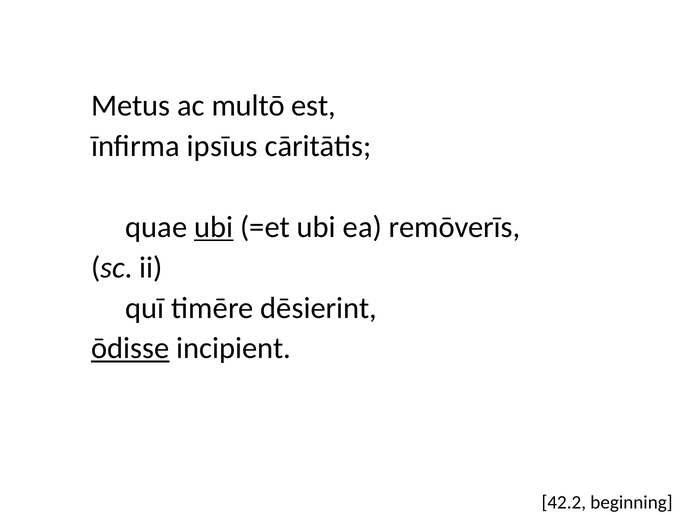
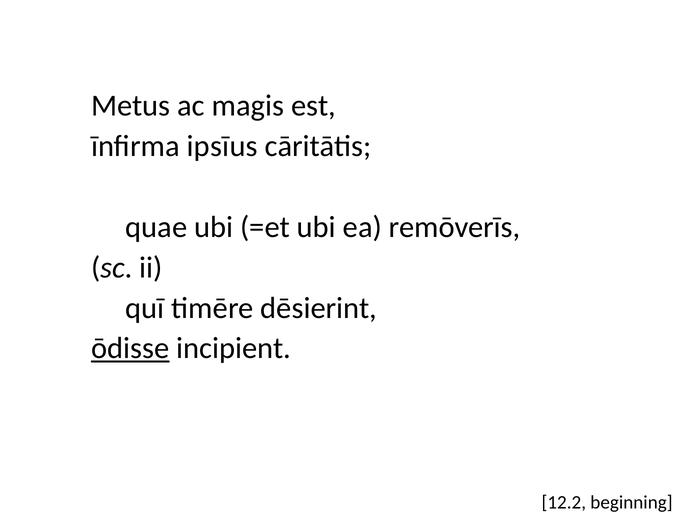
multō: multō -> magis (248, 106)
ubi underline: present -> none (214, 227)
42.2: 42.2 -> 12.2 (564, 503)
